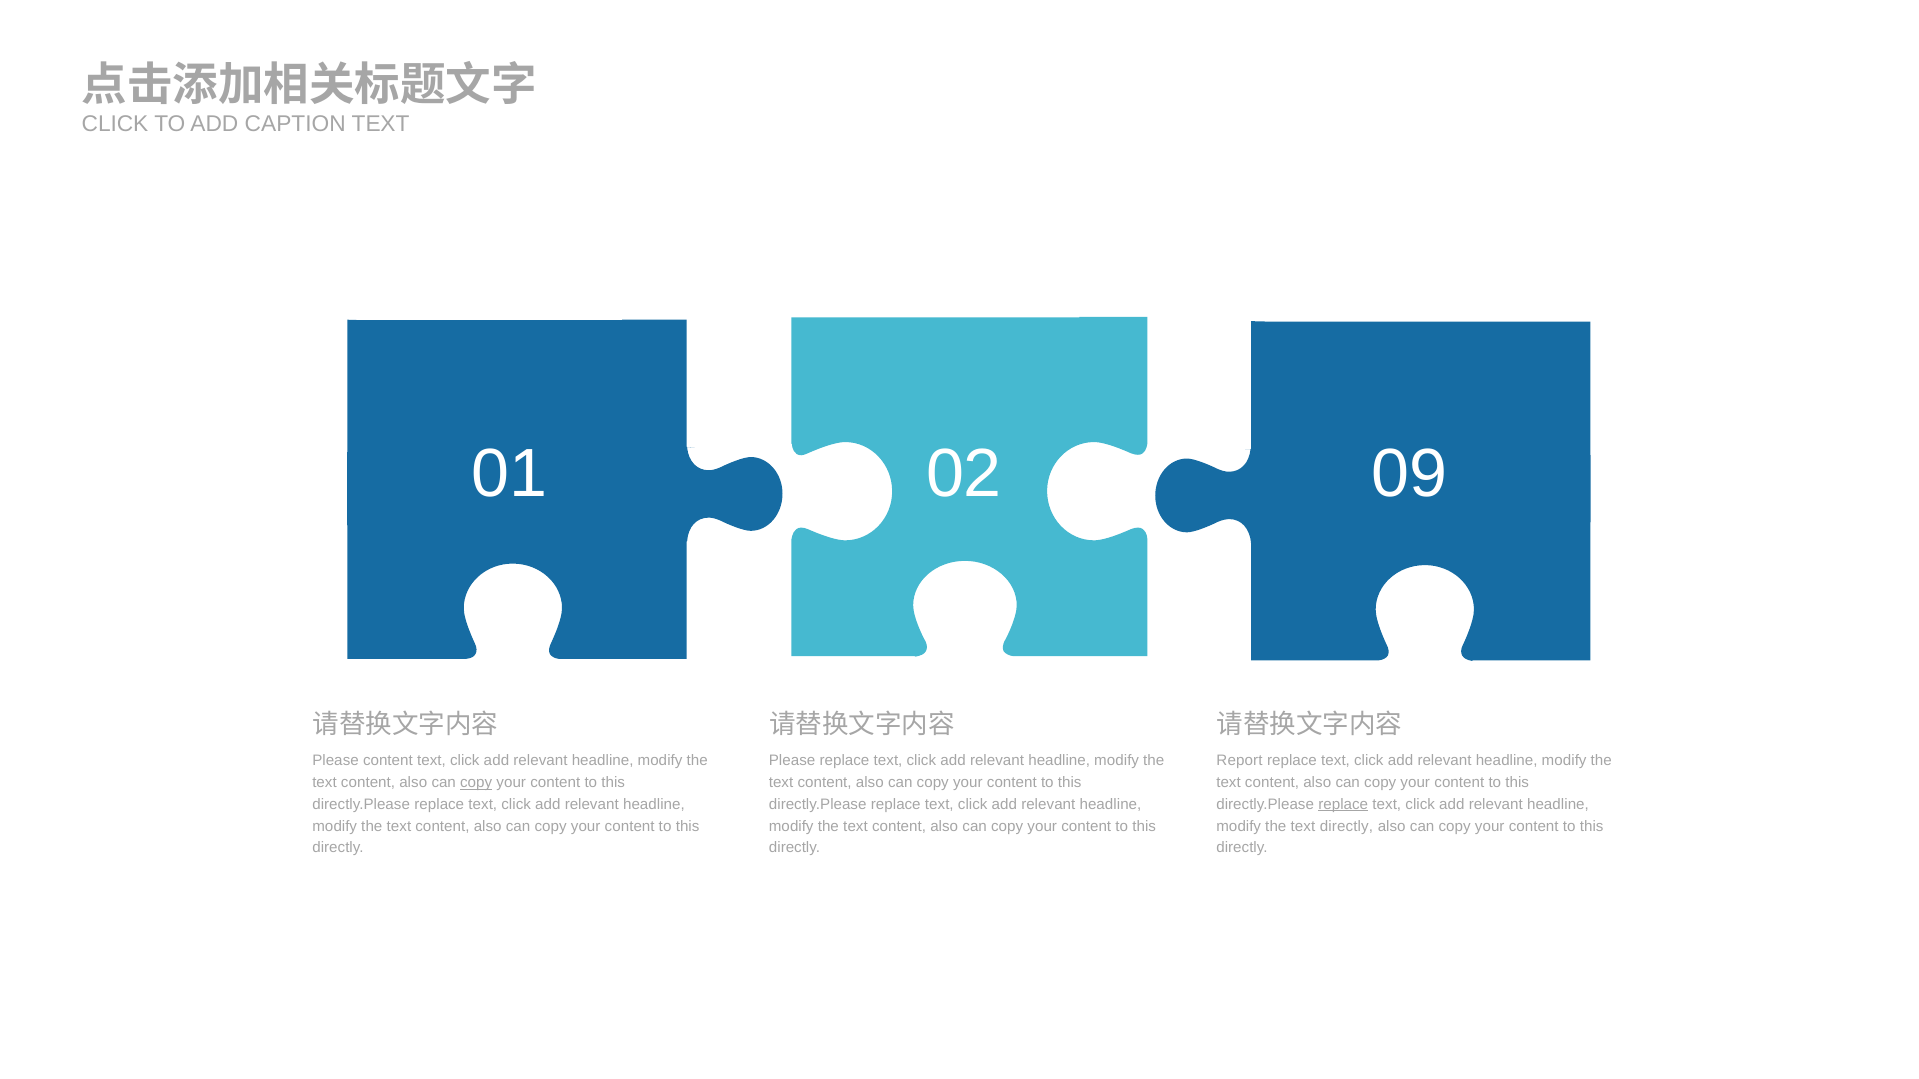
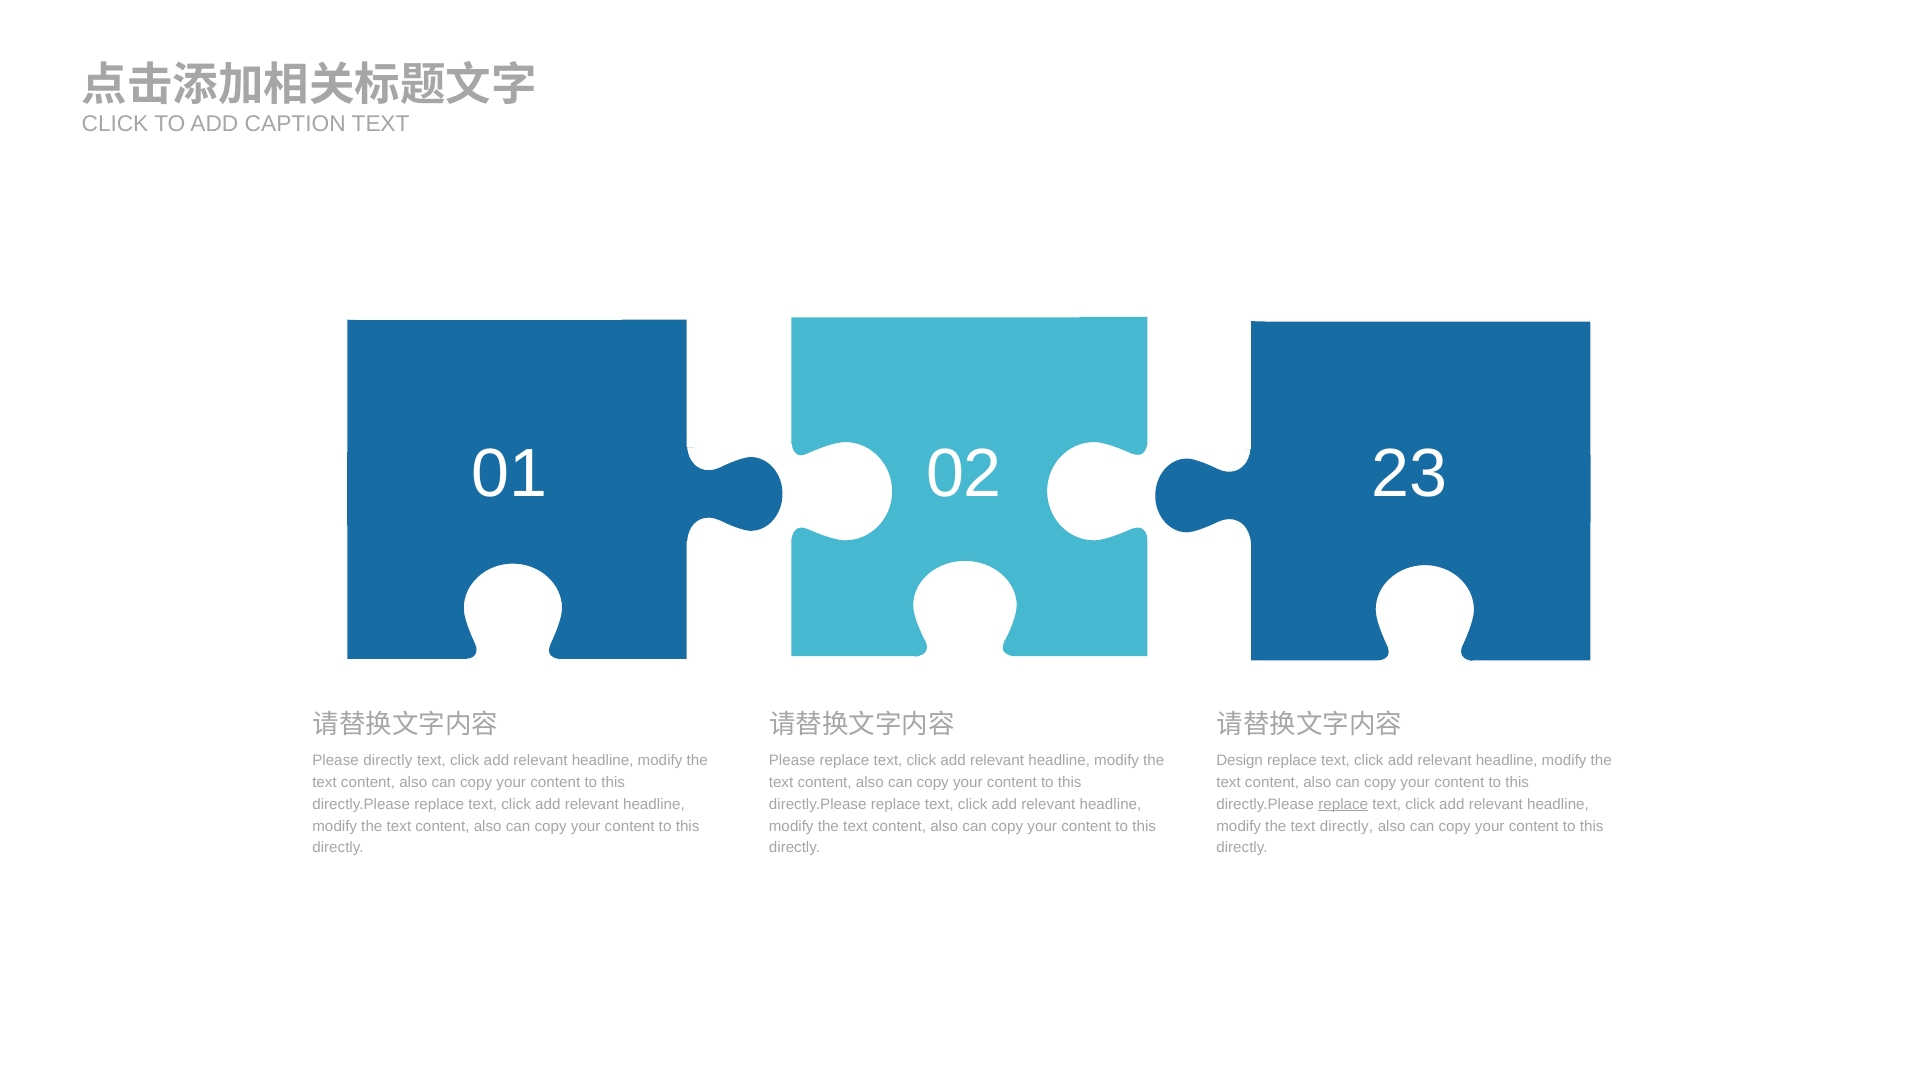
09: 09 -> 23 (1409, 474)
Please content: content -> directly (388, 761)
Report: Report -> Design (1240, 761)
copy underline: present -> none (476, 783)
